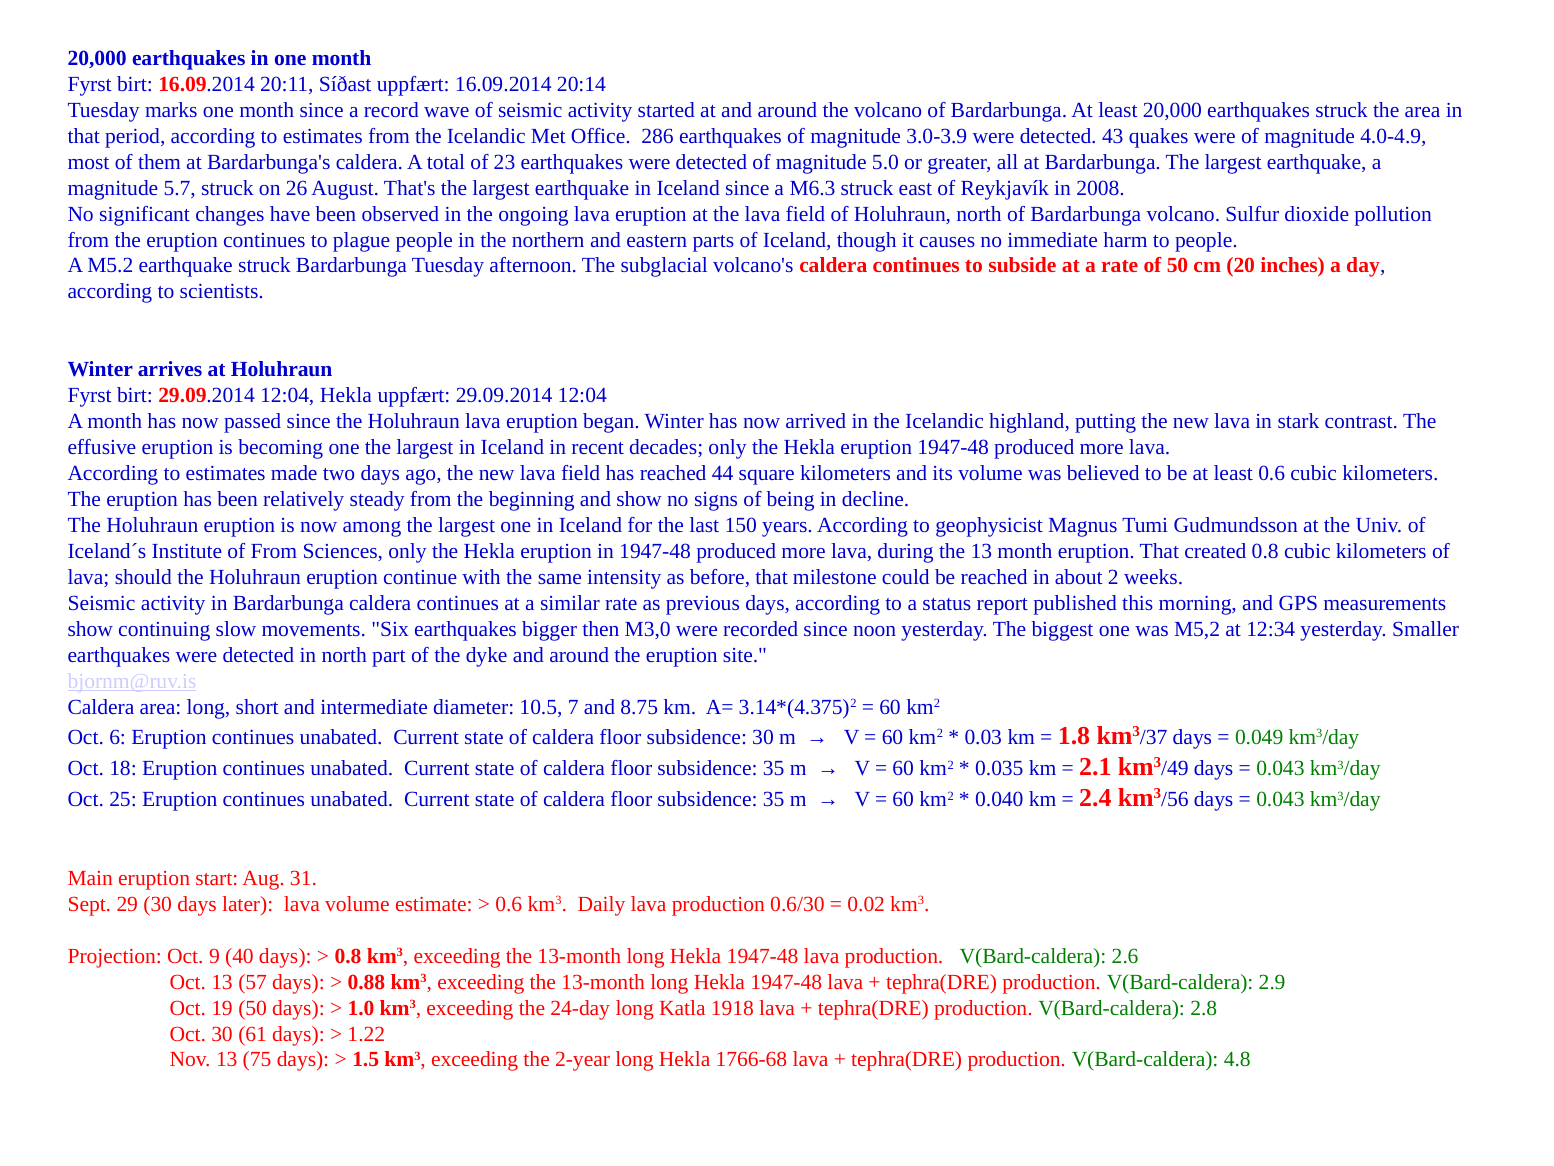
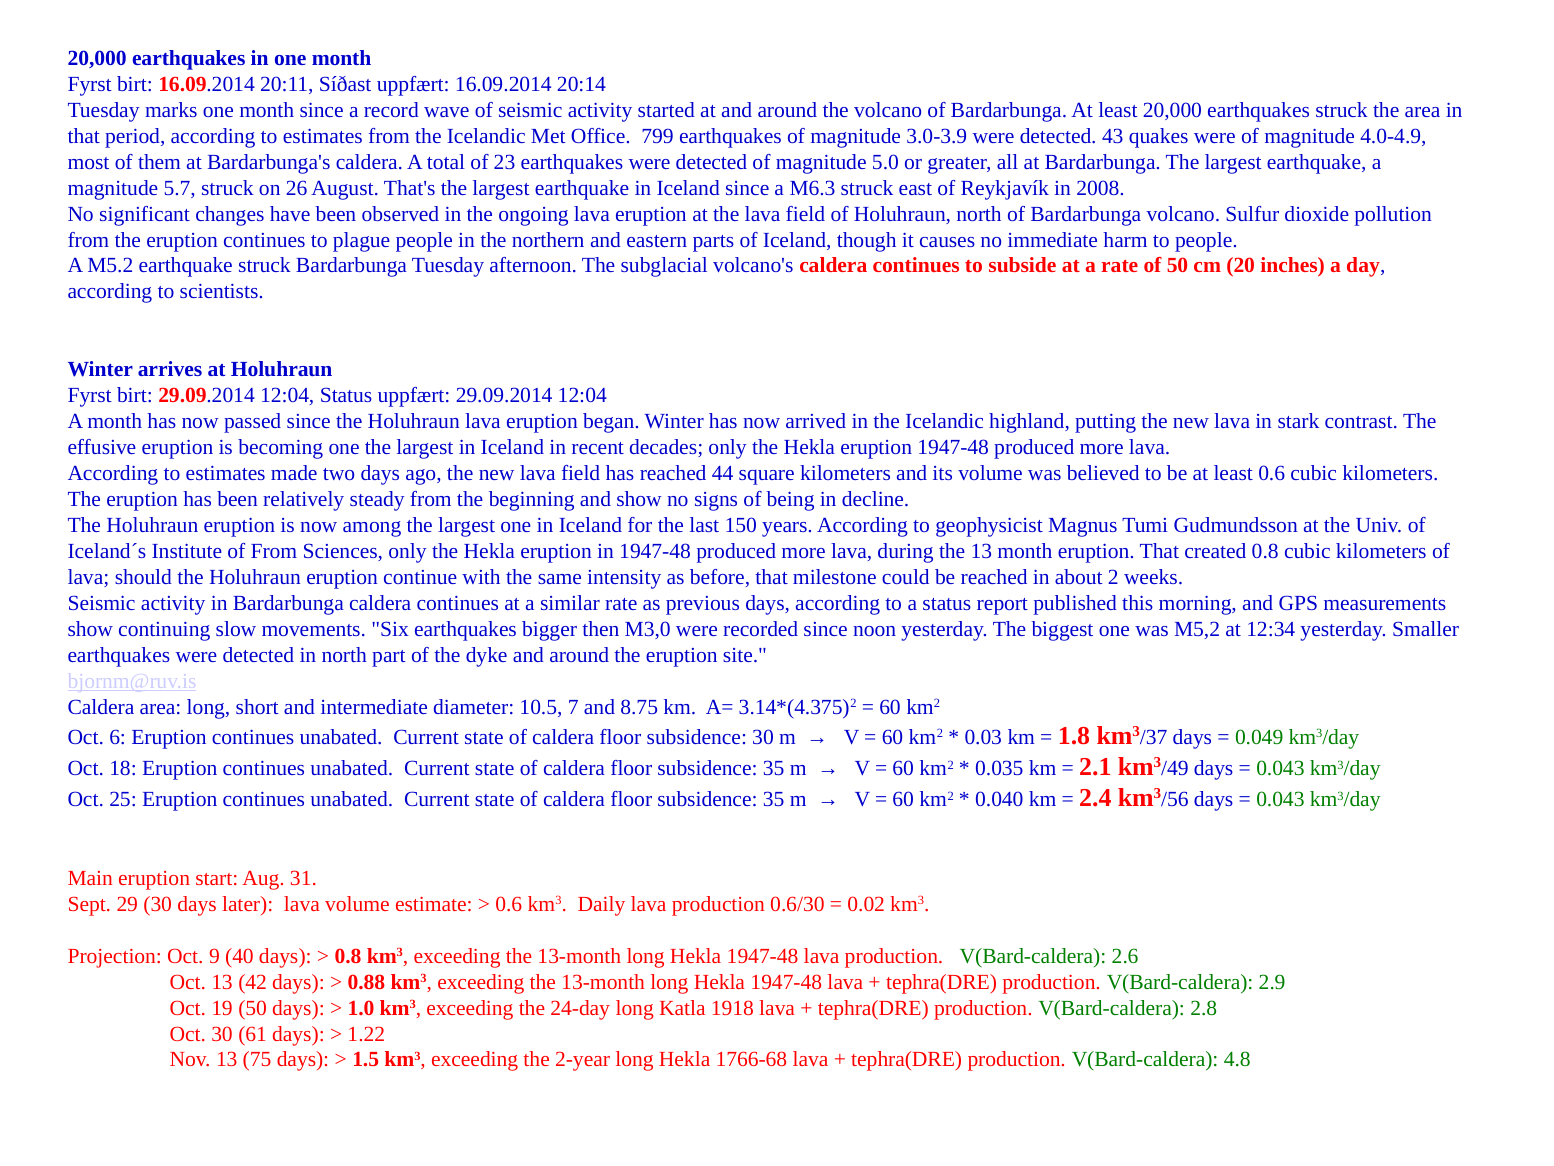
286: 286 -> 799 (658, 136)
12:04 Hekla: Hekla -> Status (346, 395)
57: 57 -> 42 (253, 982)
